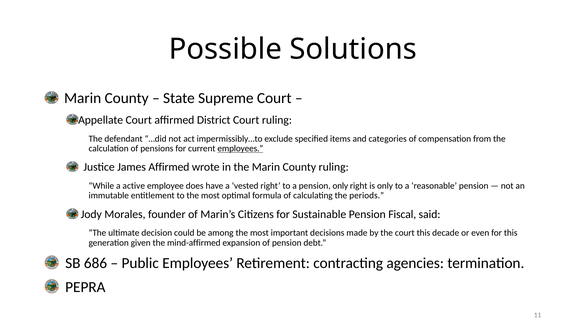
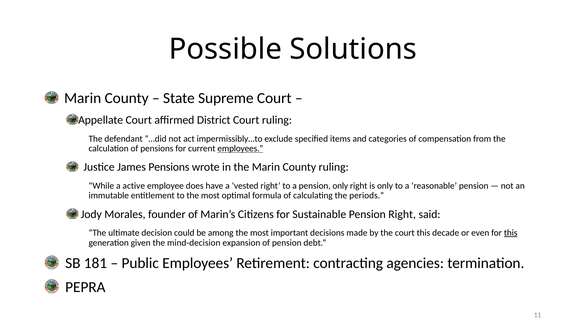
James Affirmed: Affirmed -> Pensions (169, 167)
Pension Fiscal: Fiscal -> Right (402, 214)
this underline: none -> present (511, 232)
mind-affirmed: mind-affirmed -> mind-decision (194, 242)
686: 686 -> 181 (95, 263)
